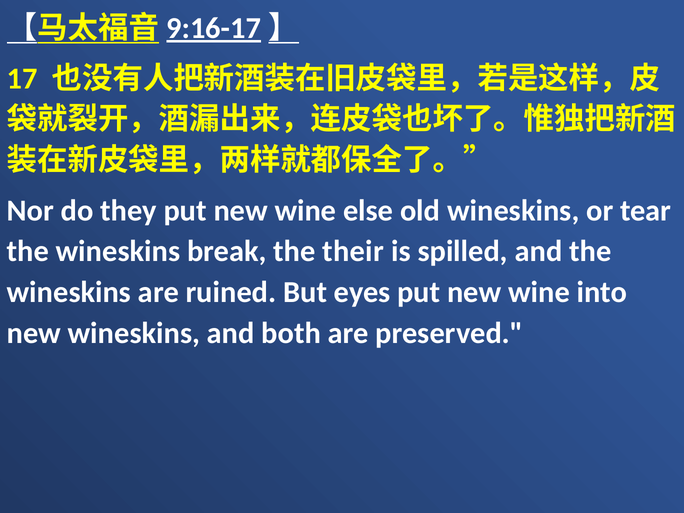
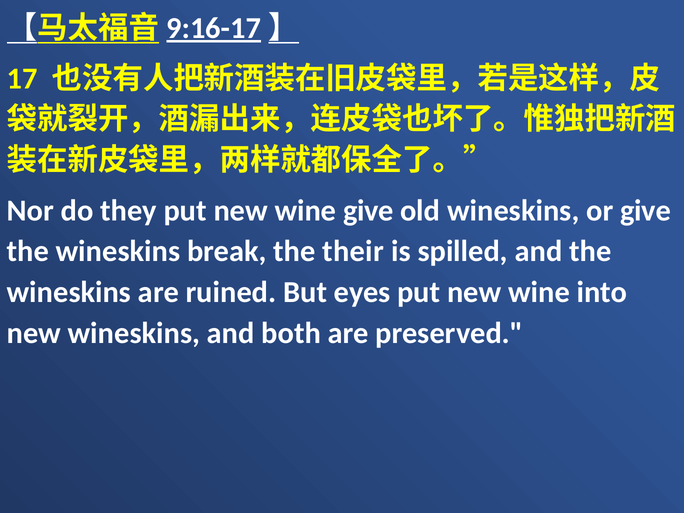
wine else: else -> give (368, 211)
or tear: tear -> give (646, 211)
